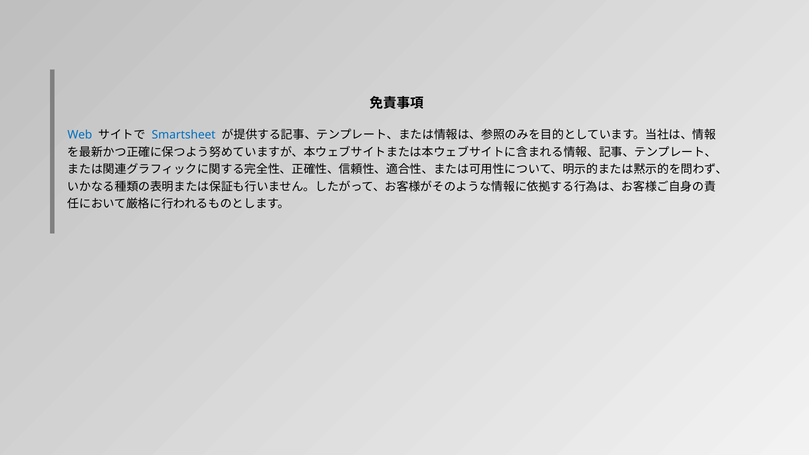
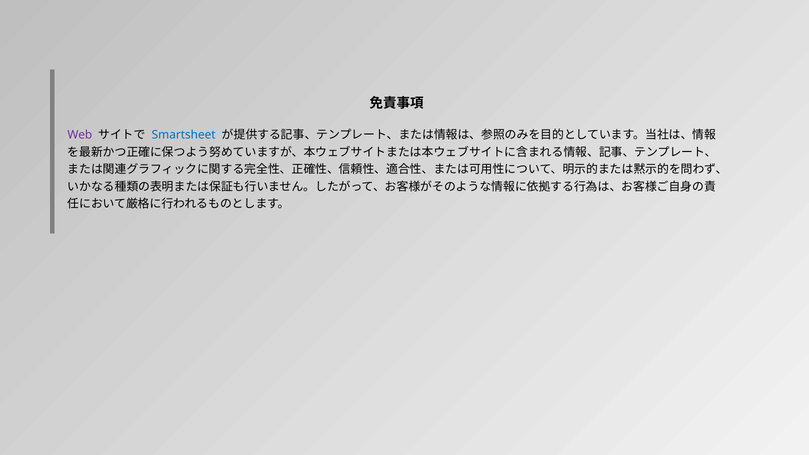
Web colour: blue -> purple (80, 135)
